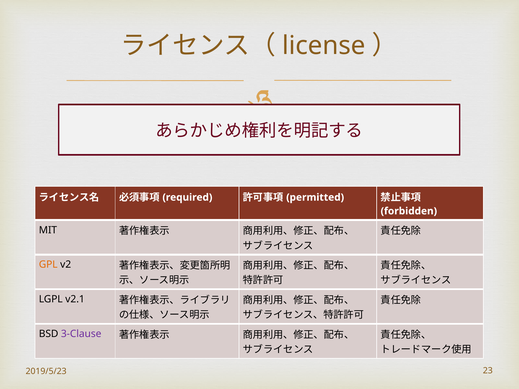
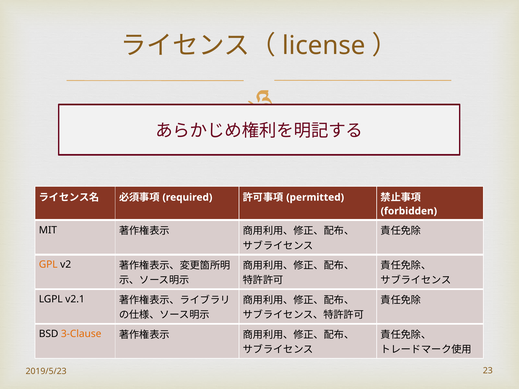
3-Clause colour: purple -> orange (81, 334)
